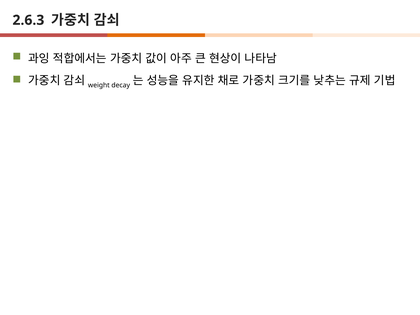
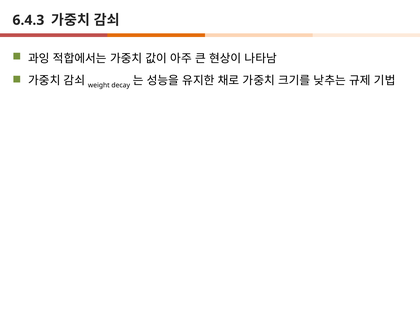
2.6.3: 2.6.3 -> 6.4.3 (28, 20)
